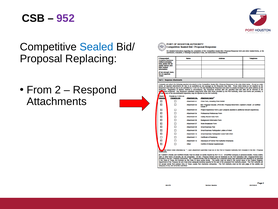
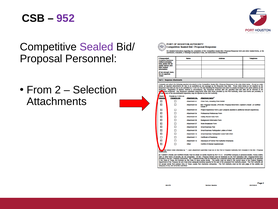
Sealed colour: blue -> purple (97, 47)
Replacing: Replacing -> Personnel (91, 59)
Respond: Respond -> Selection (95, 90)
